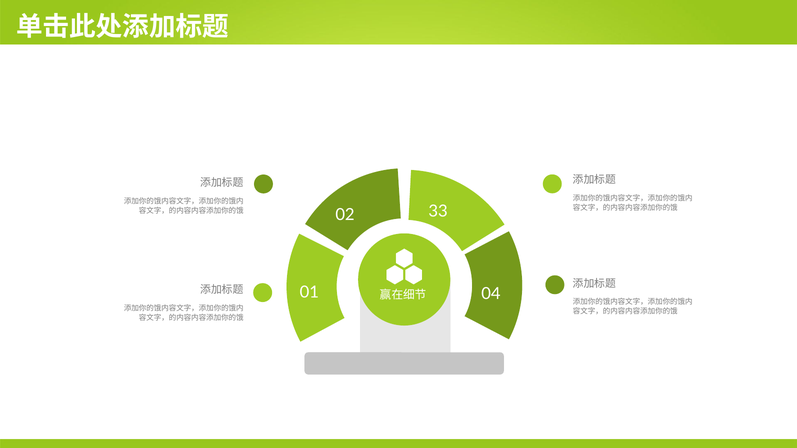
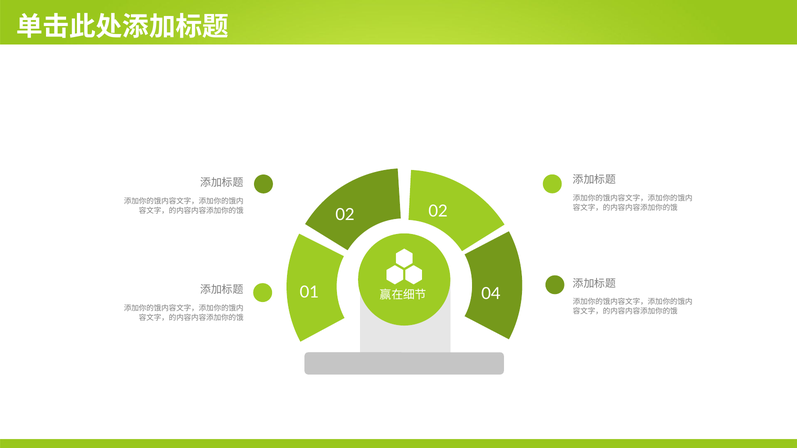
02 33: 33 -> 02 (438, 212)
